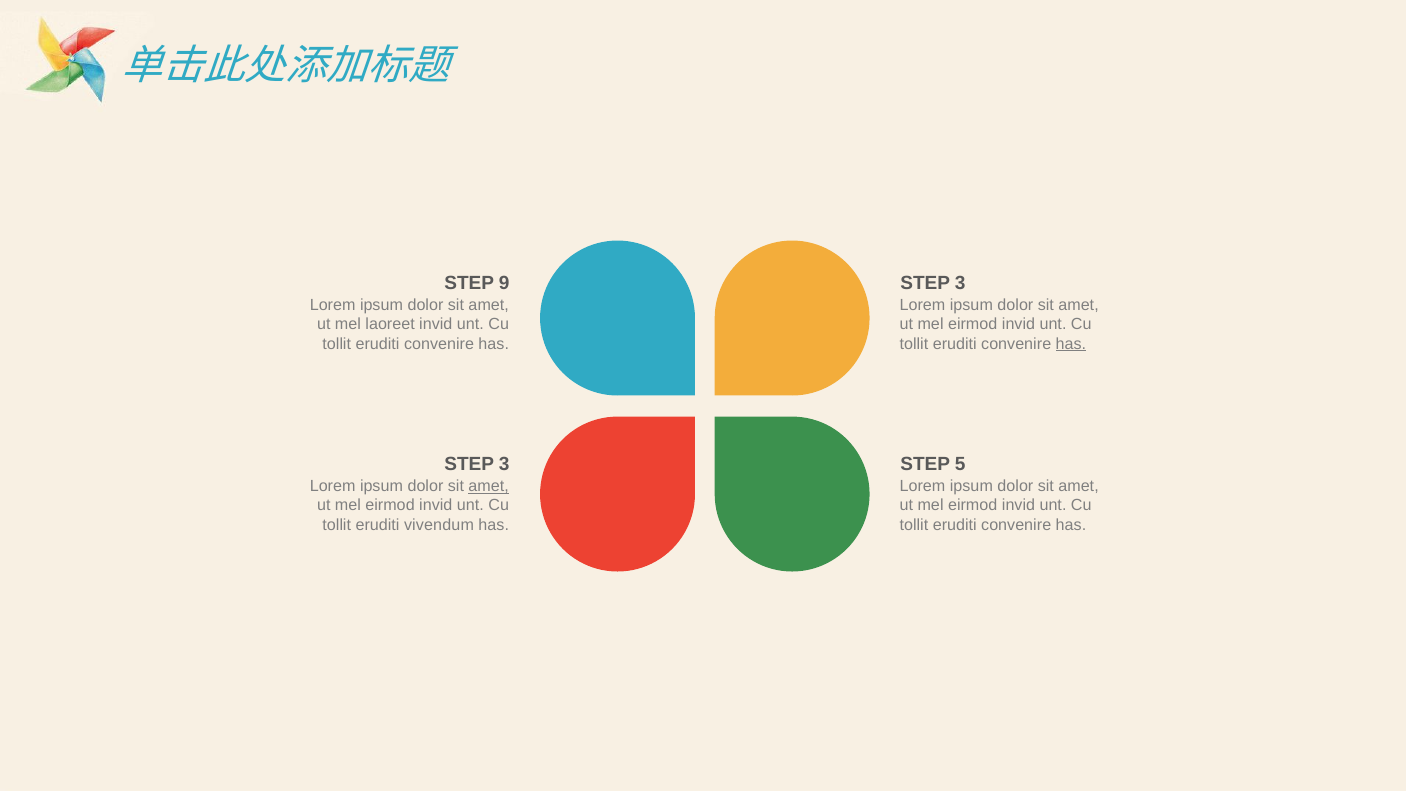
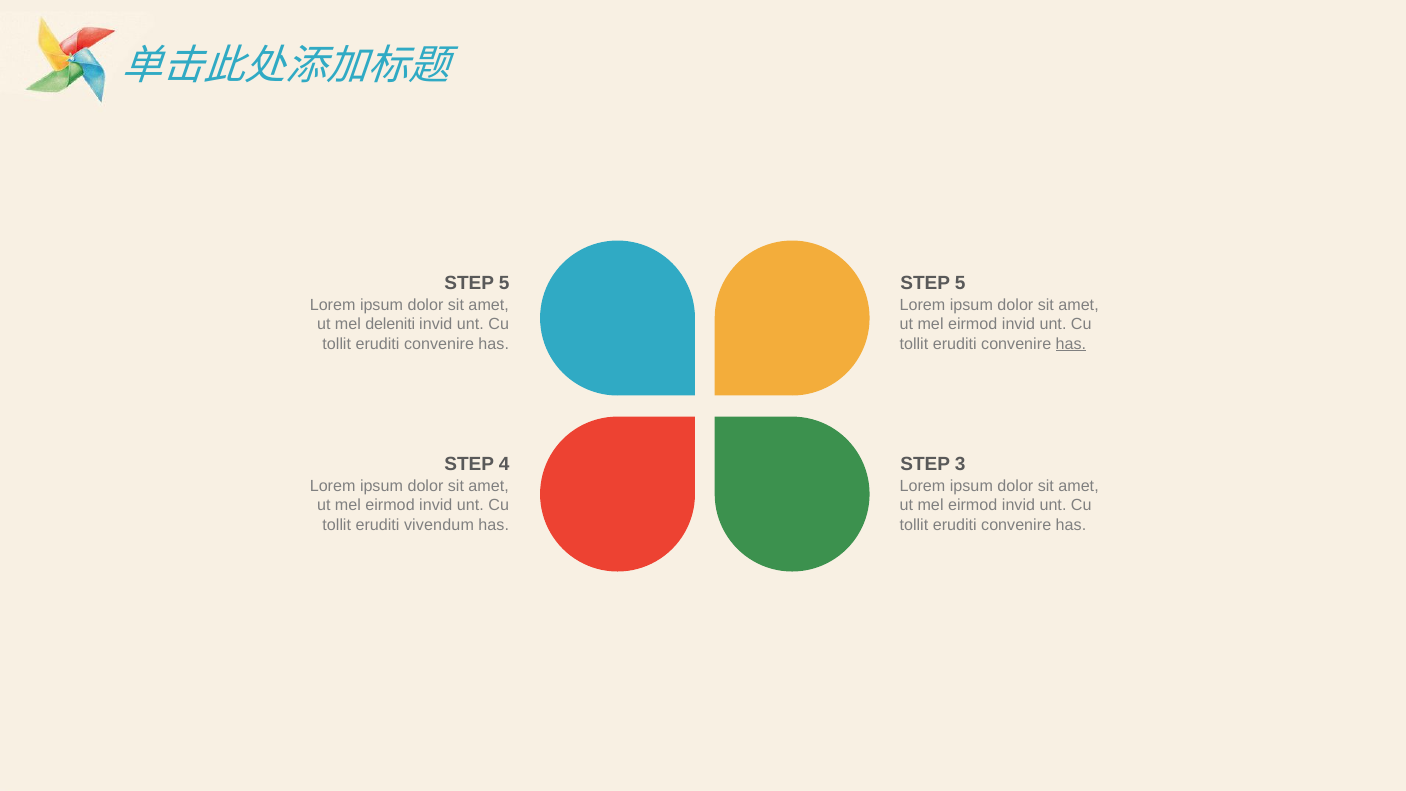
9: 9 -> 5 (504, 283)
3: 3 -> 5 (960, 283)
laoreet: laoreet -> deleniti (390, 324)
3: 3 -> 4 (504, 465)
5: 5 -> 3 (960, 465)
amet underline: present -> none (489, 486)
